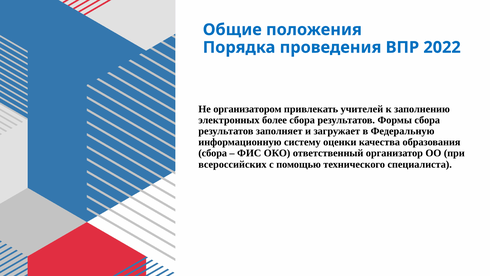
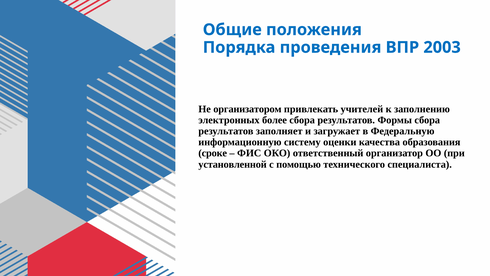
2022: 2022 -> 2003 (442, 47)
сбора: сбора -> сроке (213, 153)
всероссийских: всероссийских -> установленной (233, 164)
